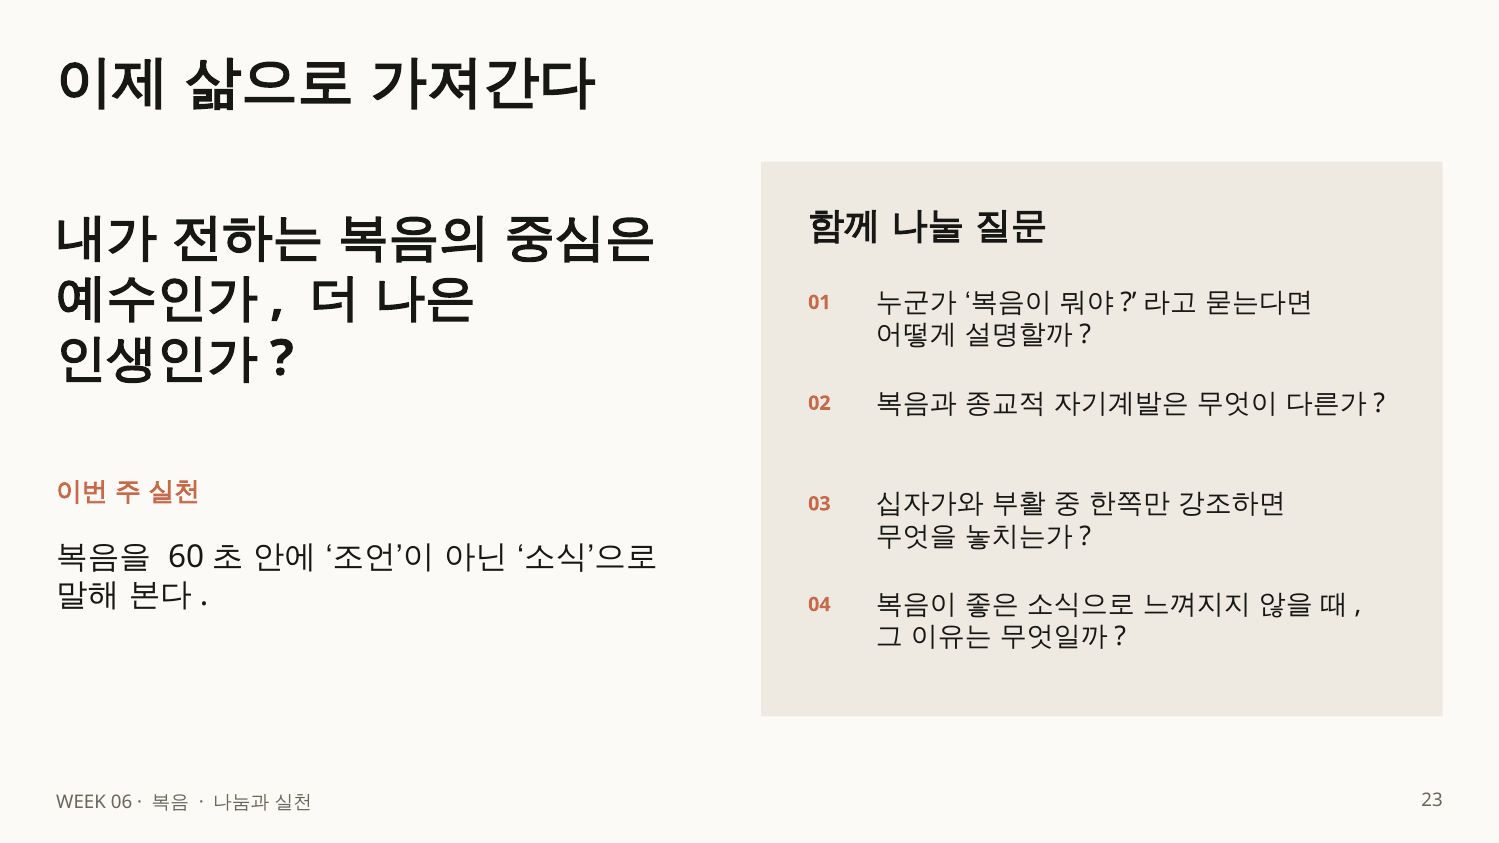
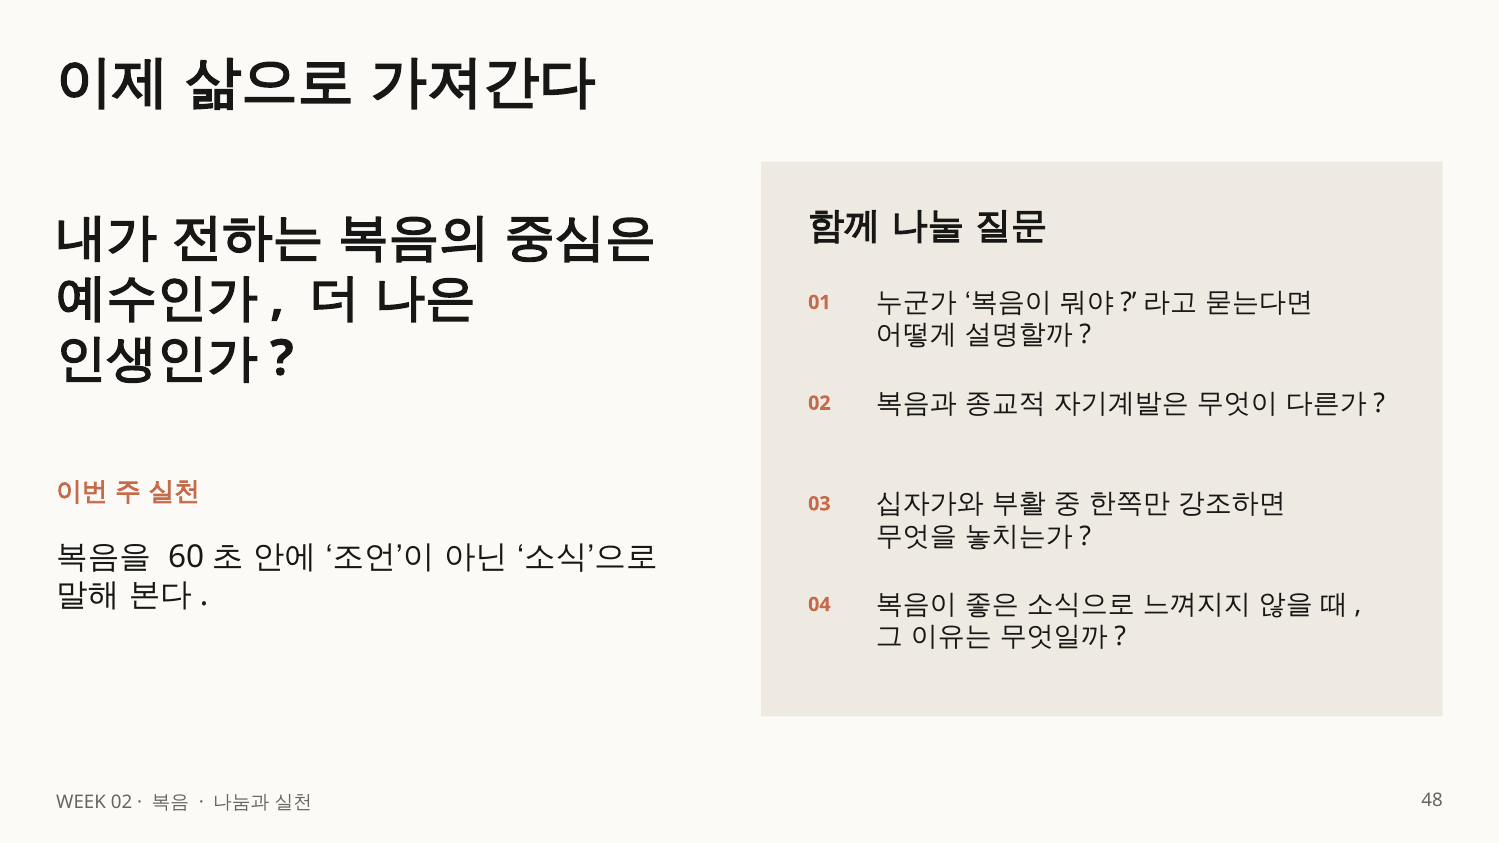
WEEK 06: 06 -> 02 (122, 803)
23: 23 -> 48 (1432, 800)
